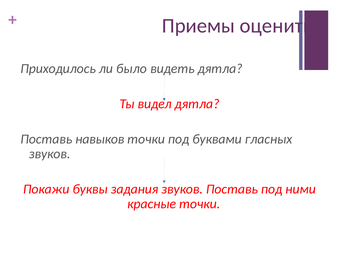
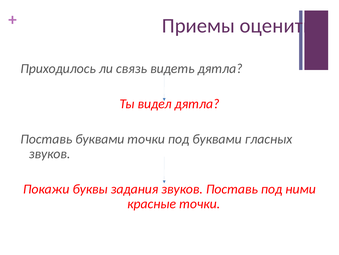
было: было -> связь (131, 68)
Поставь навыков: навыков -> буквами (100, 139)
